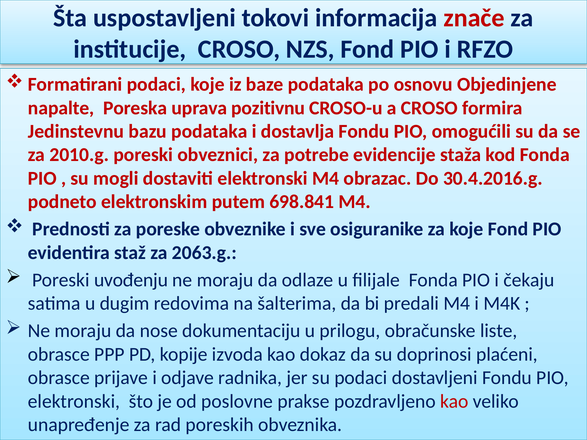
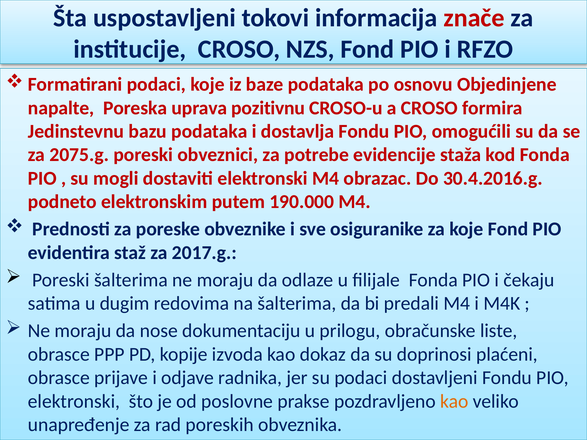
2010.g: 2010.g -> 2075.g (79, 155)
698.841: 698.841 -> 190.000 (302, 202)
2063.g: 2063.g -> 2017.g (204, 253)
Poreski uvođenju: uvođenju -> šalterima (131, 280)
kao colour: red -> orange (454, 401)
